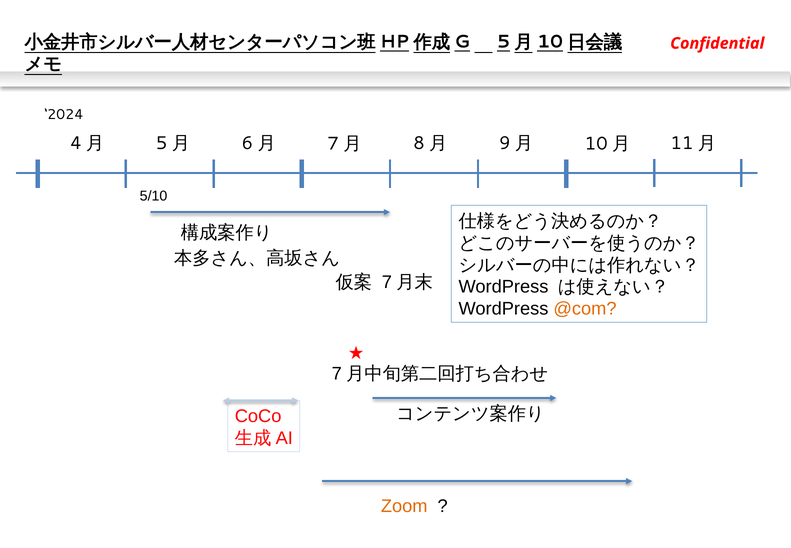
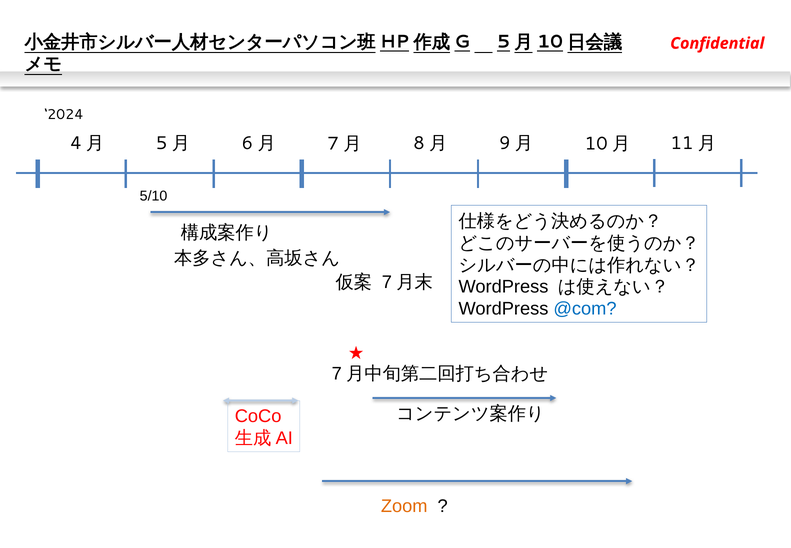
@com colour: orange -> blue (585, 309)
